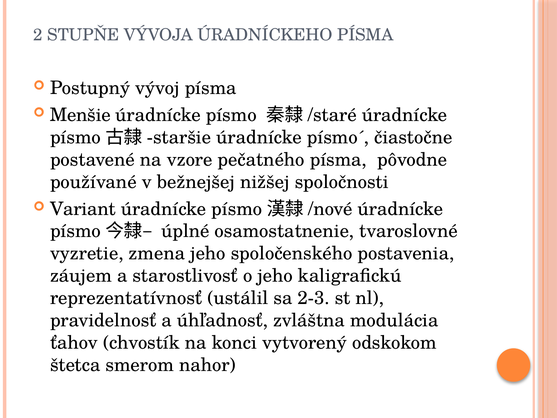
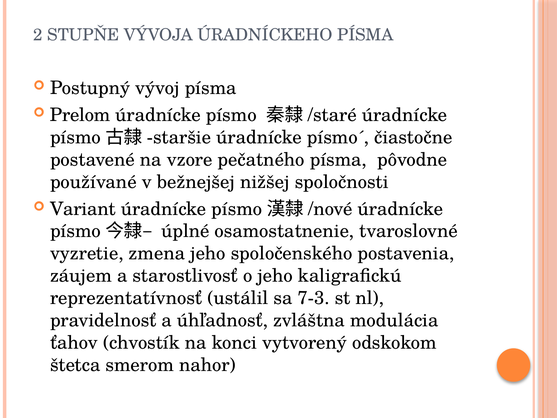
Menšie: Menšie -> Prelom (80, 115)
2-3: 2-3 -> 7-3 (314, 298)
